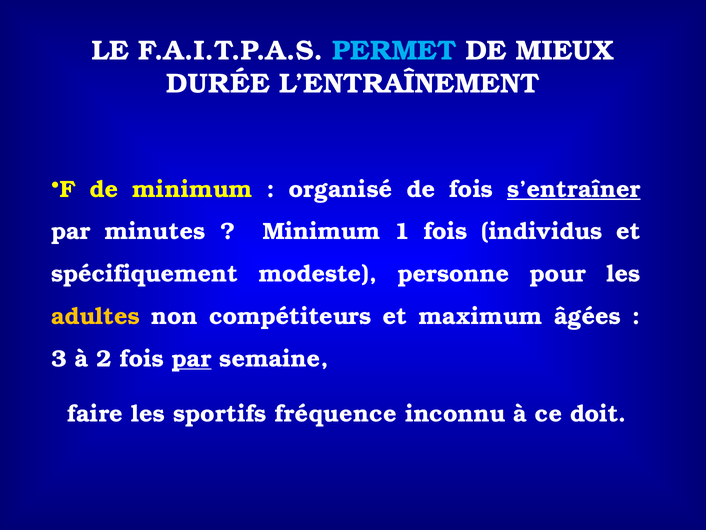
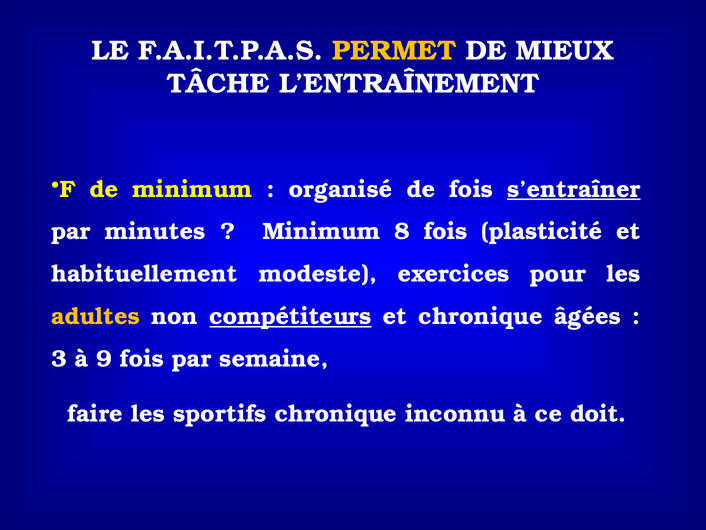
PERMET colour: light blue -> yellow (394, 51)
DURÉE: DURÉE -> TÂCHE (218, 84)
1: 1 -> 8 (402, 231)
individus: individus -> plasticité (542, 231)
spécifiquement: spécifiquement -> habituellement (144, 274)
personne: personne -> exercices (454, 274)
compétiteurs underline: none -> present (290, 316)
et maximum: maximum -> chronique (481, 316)
2: 2 -> 9 (104, 359)
par underline: present -> none (192, 359)
sportifs fréquence: fréquence -> chronique (336, 413)
